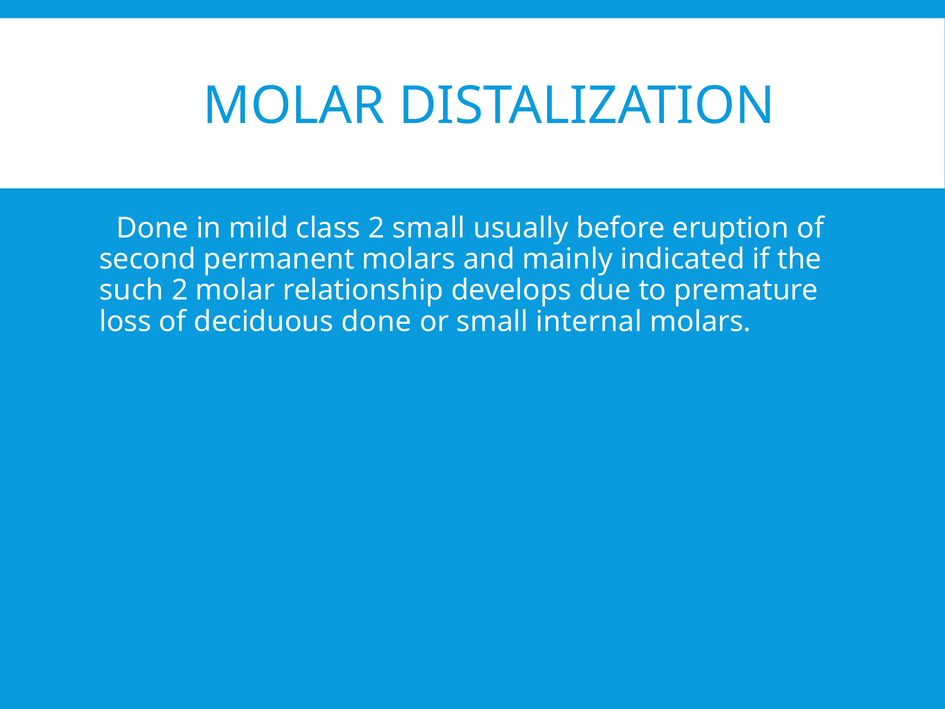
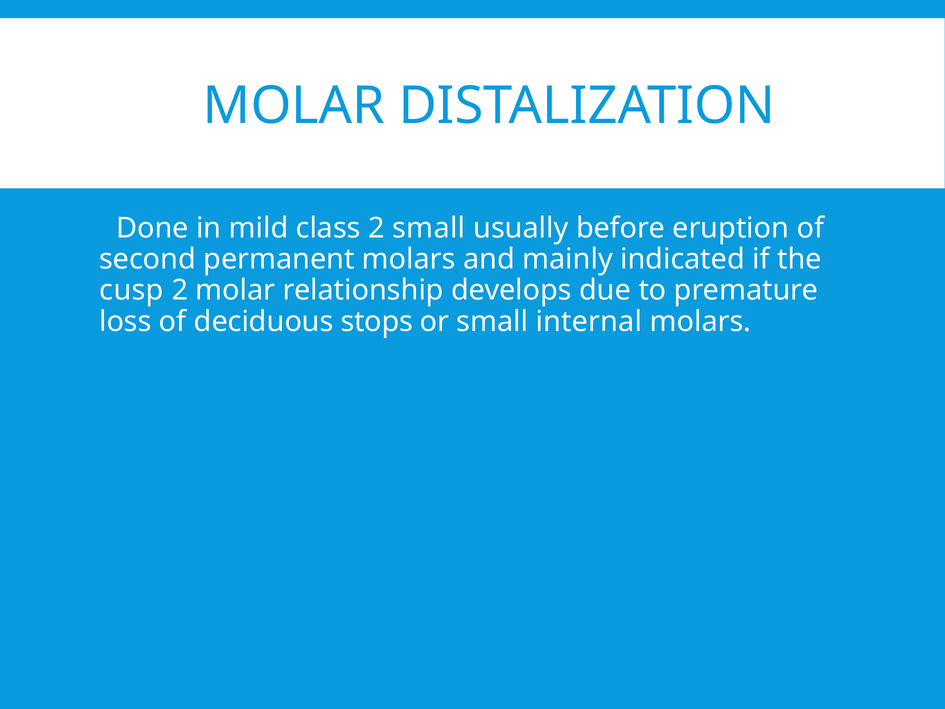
such: such -> cusp (131, 290)
done: done -> stops (377, 321)
